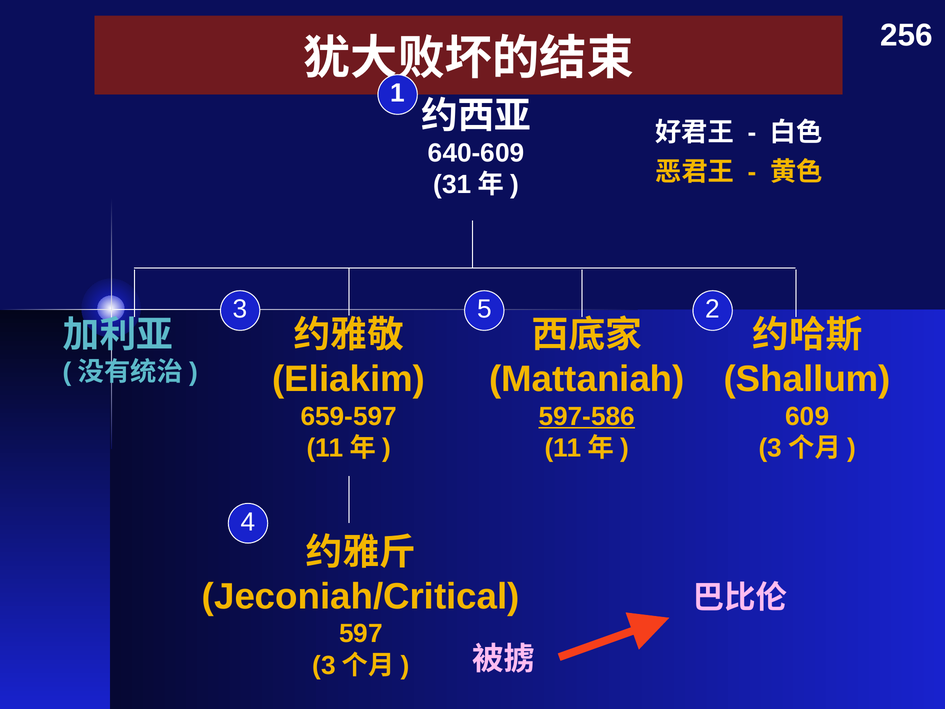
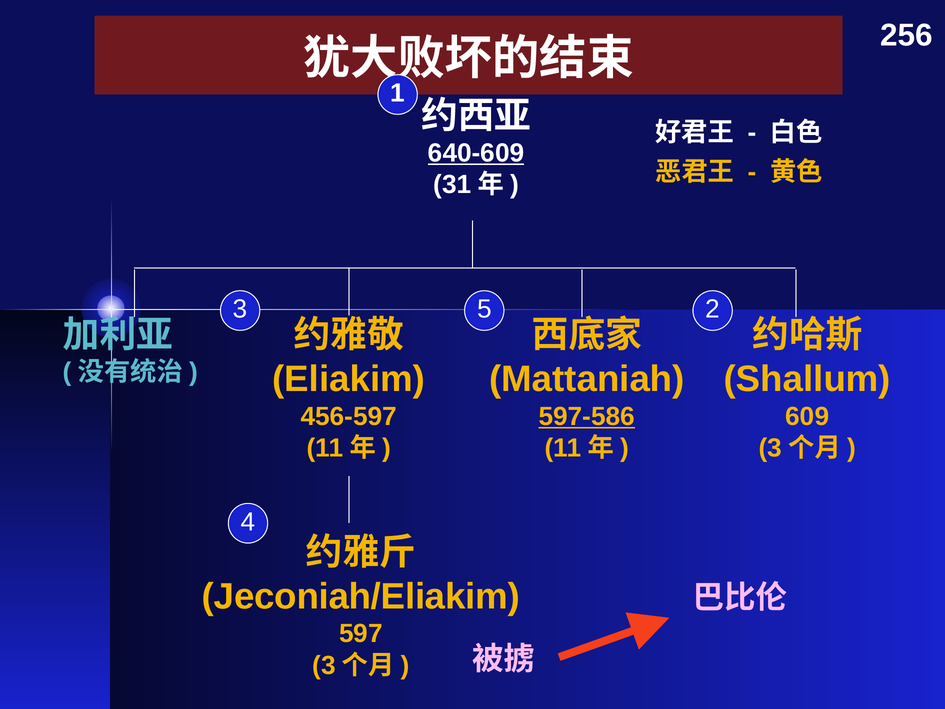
640-609 underline: none -> present (476, 153)
659-597: 659-597 -> 456-597 (349, 416)
Jeconiah/Critical: Jeconiah/Critical -> Jeconiah/Eliakim (361, 597)
